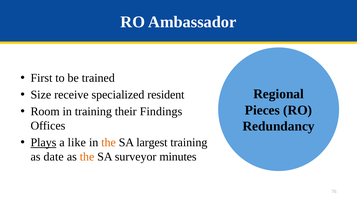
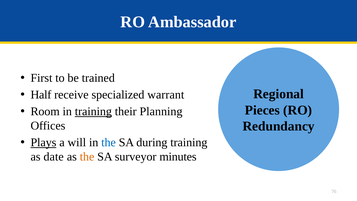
Size: Size -> Half (41, 95)
resident: resident -> warrant (166, 95)
training underline: none -> present (93, 111)
Findings: Findings -> Planning (161, 111)
like: like -> will (77, 142)
the colour: orange -> blue (109, 142)
largest: largest -> during (152, 142)
